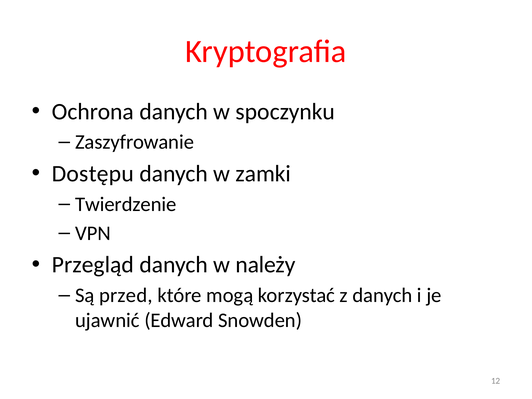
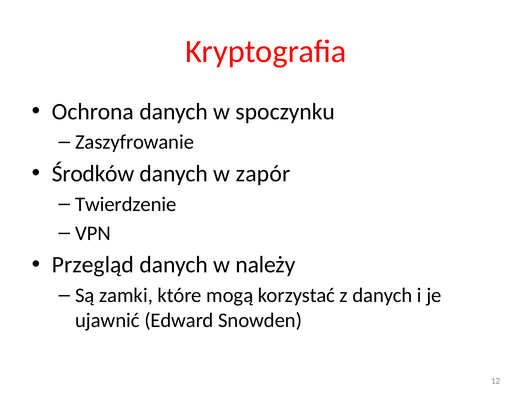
Dostępu: Dostępu -> Środków (93, 174)
zamki: zamki -> zapór (263, 174)
przed: przed -> zamki (126, 295)
